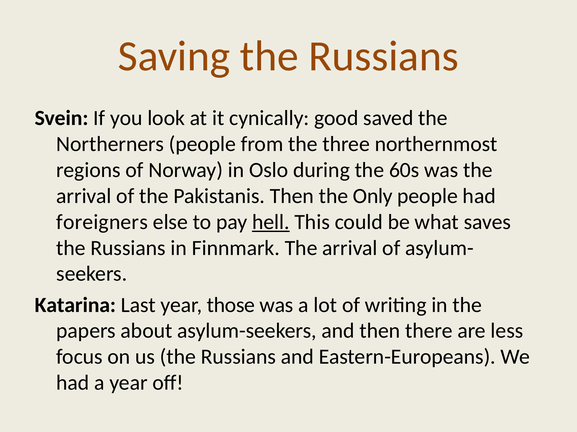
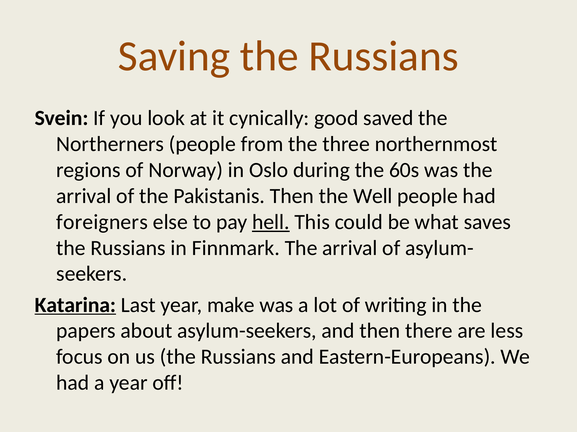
Only: Only -> Well (373, 196)
Katarina underline: none -> present (75, 305)
those: those -> make (231, 305)
